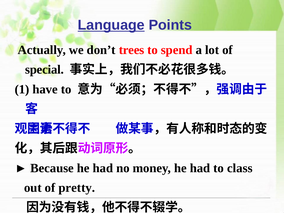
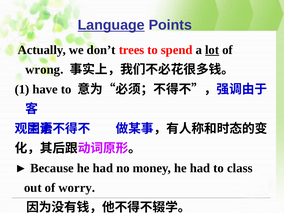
lot underline: none -> present (212, 50)
special: special -> wrong (44, 70)
pretty: pretty -> worry (77, 188)
